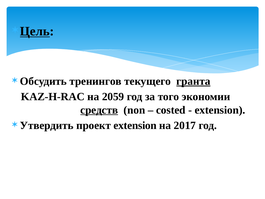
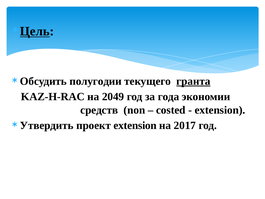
тренингов: тренингов -> полугодии (96, 81)
2059: 2059 -> 2049 (113, 97)
того: того -> года (168, 97)
средств underline: present -> none (99, 110)
